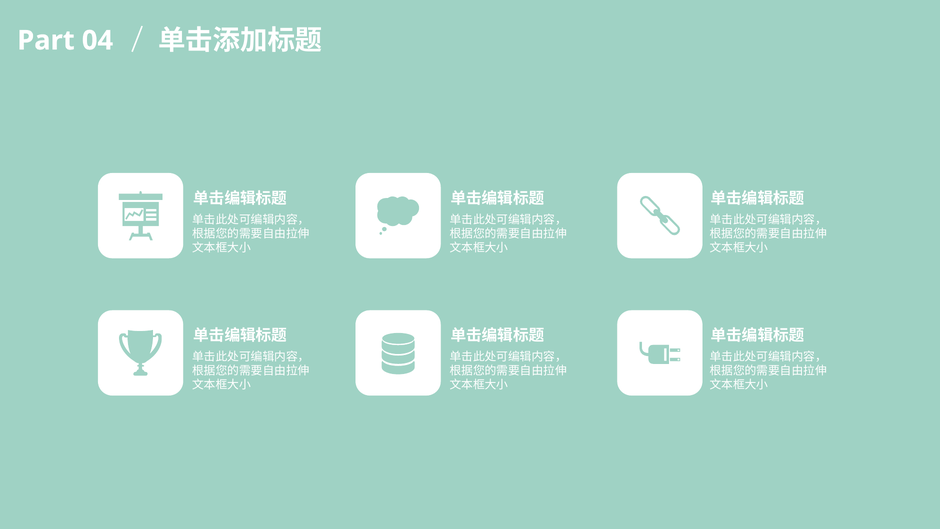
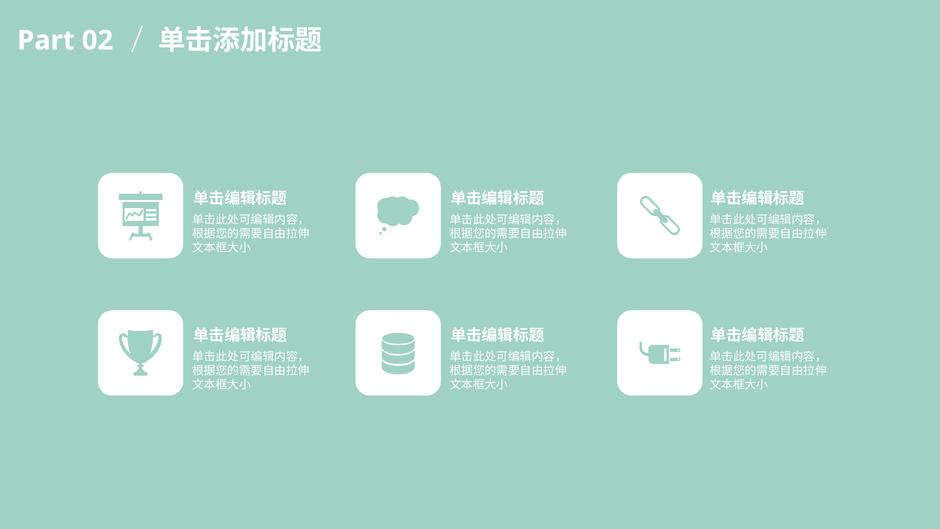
04: 04 -> 02 (97, 40)
